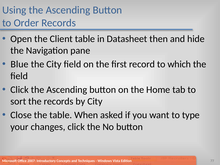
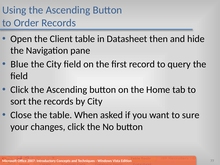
which: which -> query (179, 64)
type: type -> sure (191, 115)
